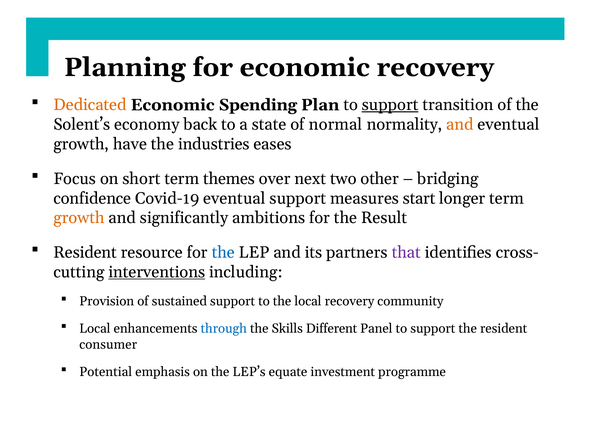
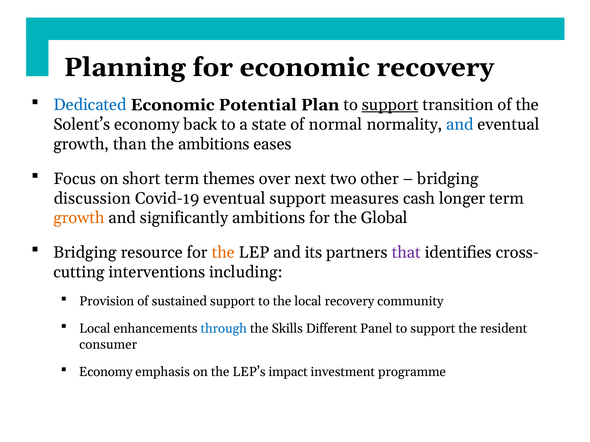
Dedicated colour: orange -> blue (90, 105)
Spending: Spending -> Potential (258, 105)
and colour: orange -> blue (460, 125)
have: have -> than (130, 144)
the industries: industries -> ambitions (214, 144)
confidence: confidence -> discussion (92, 198)
start: start -> cash (419, 198)
Result: Result -> Global (384, 218)
Resident: Resident -> Bridging (85, 253)
the colour: blue -> orange (223, 253)
interventions underline: present -> none (157, 272)
Potential: Potential -> Economy (106, 372)
equate: equate -> impact (288, 372)
